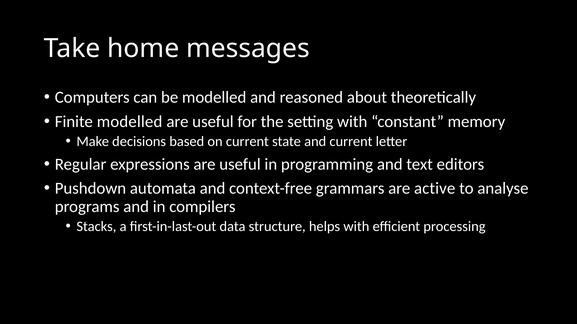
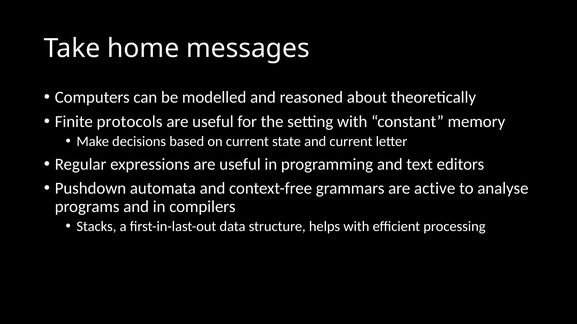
Finite modelled: modelled -> protocols (130, 122)
